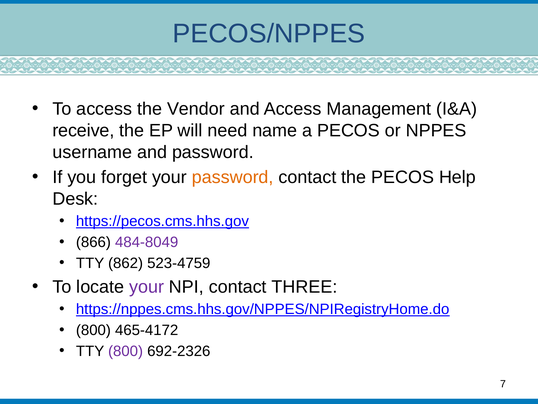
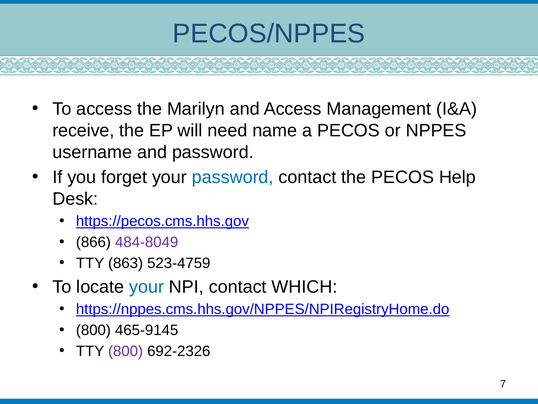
Vendor: Vendor -> Marilyn (196, 109)
password colour: orange -> blue (233, 177)
862: 862 -> 863 (126, 263)
your colour: purple -> blue (147, 286)
THREE: THREE -> WHICH (304, 286)
465-4172: 465-4172 -> 465-9145 (147, 330)
